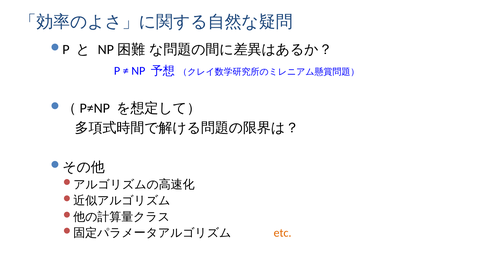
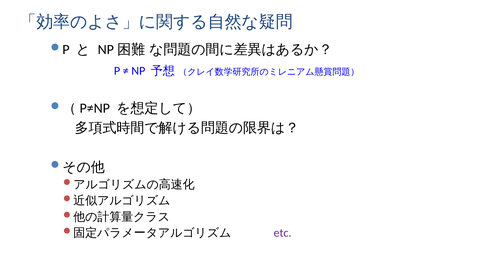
etc colour: orange -> purple (283, 233)
